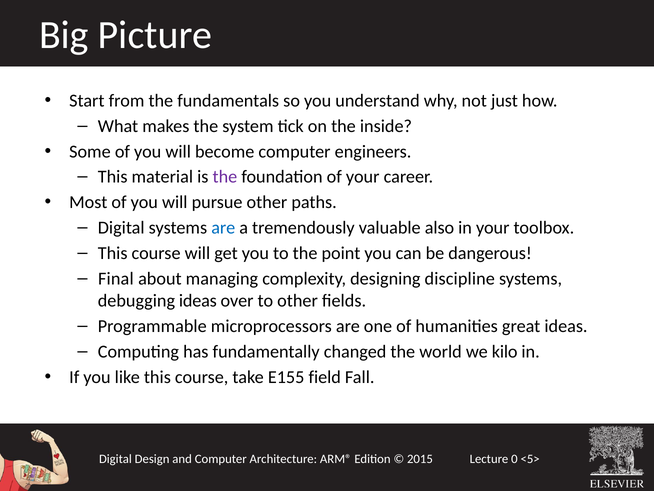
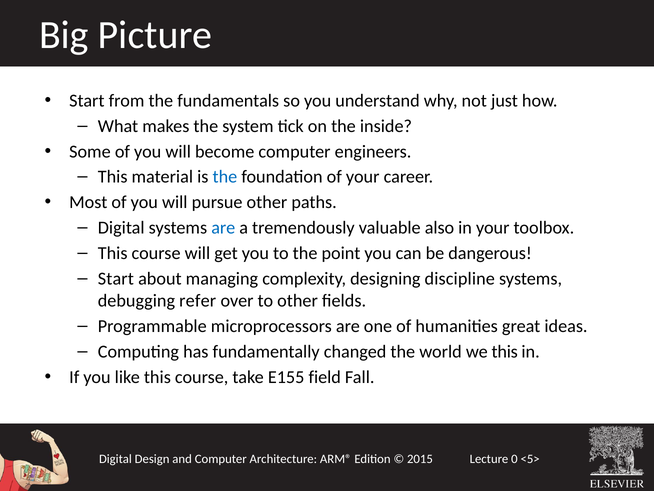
the colour: purple -> blue (225, 177)
Final: Final -> Start (116, 279)
debugging ideas: ideas -> refer (198, 300)
we kilo: kilo -> this (505, 351)
